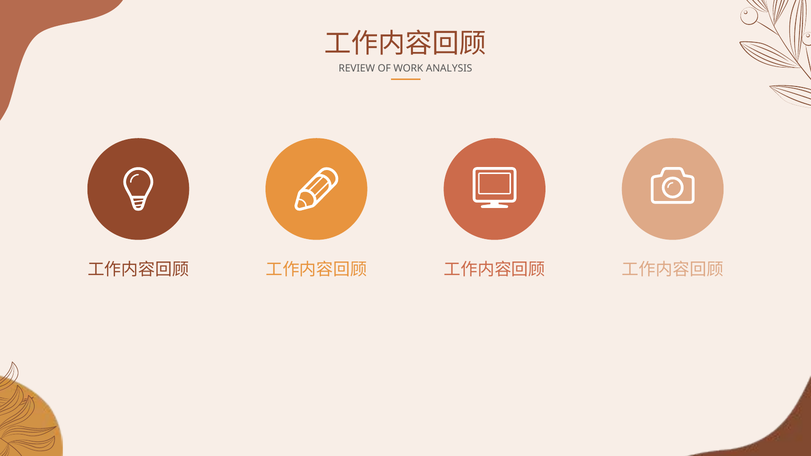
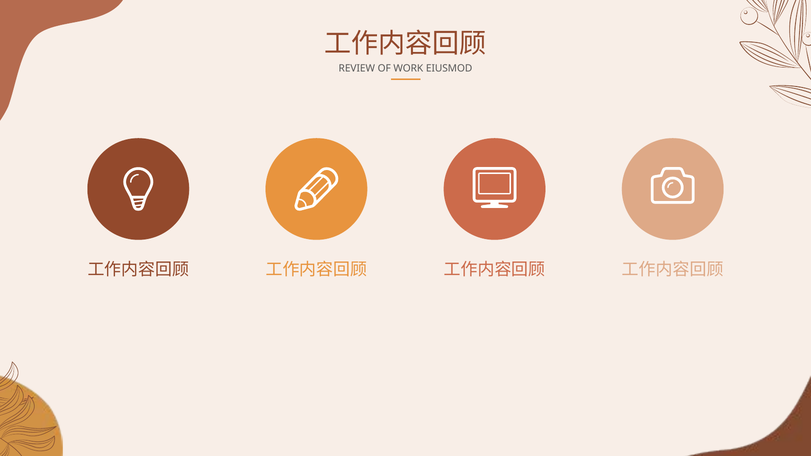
ANALYSIS: ANALYSIS -> EIUSMOD (449, 68)
